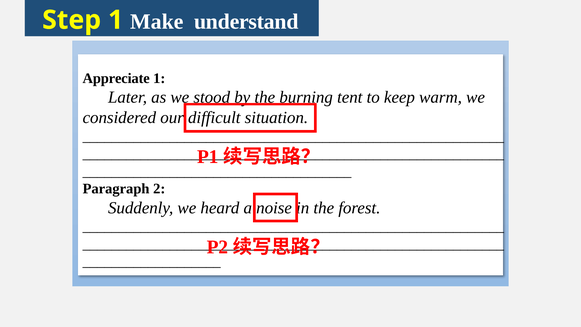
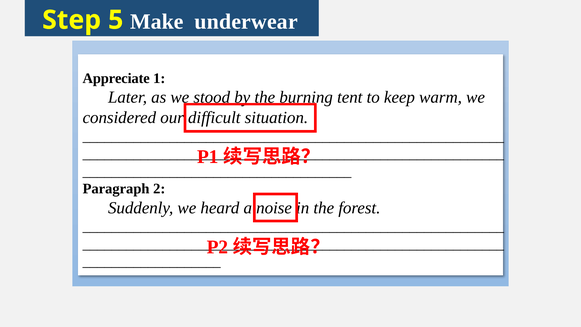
Step 1: 1 -> 5 (116, 20)
understand: understand -> underwear (246, 22)
